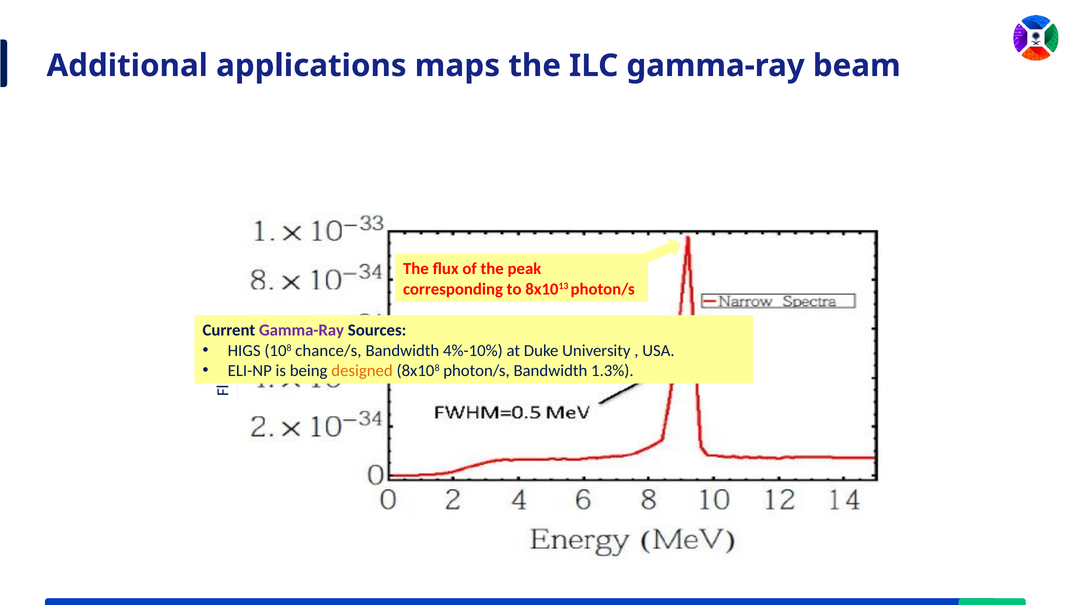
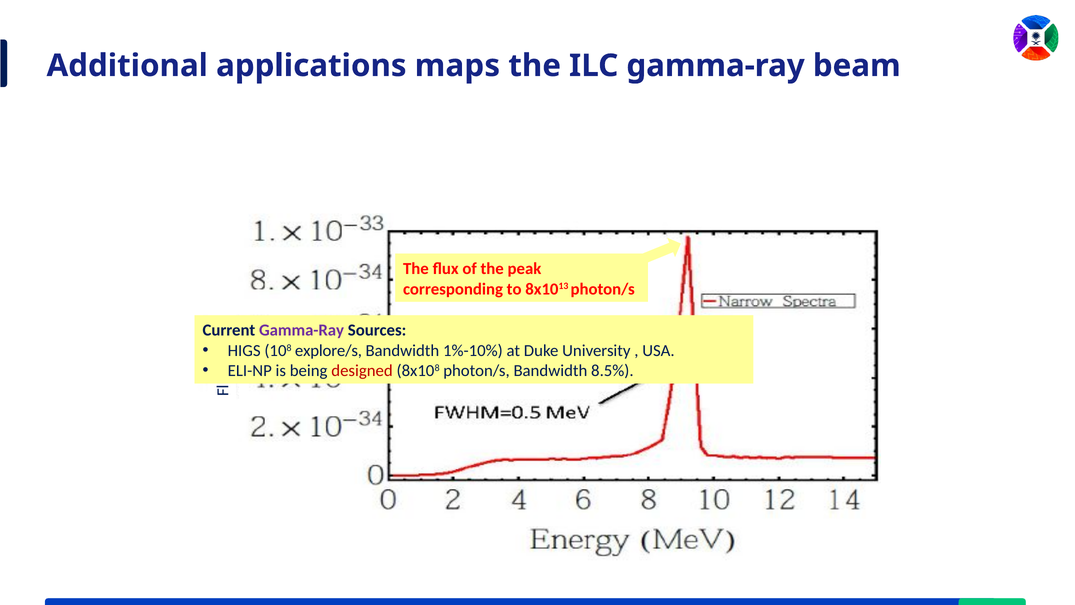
chance/s: chance/s -> explore/s (329, 350)
4%-10%: 4%-10% -> 1%-10% (473, 350)
designed colour: orange -> red (362, 371)
1.3%: 1.3% -> 8.5% (612, 371)
